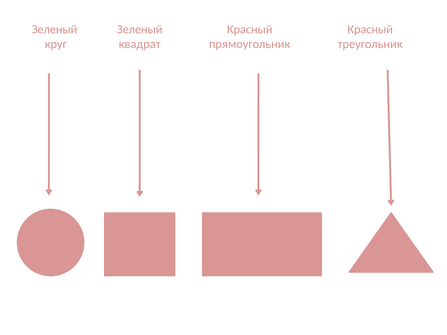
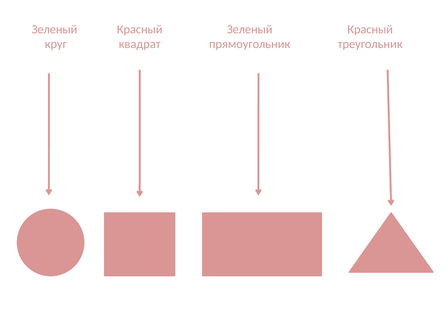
Зеленый: Зеленый -> Красный (140, 29)
Красный: Красный -> Зеленый (250, 29)
